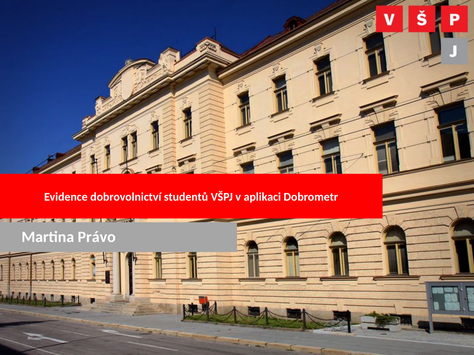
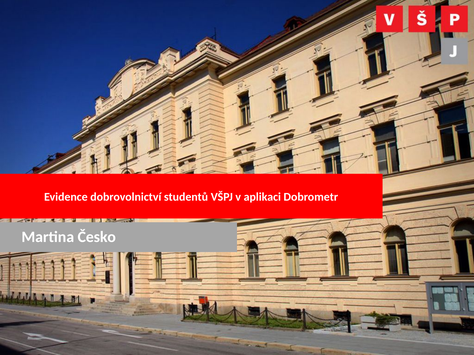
Právo: Právo -> Česko (97, 237)
